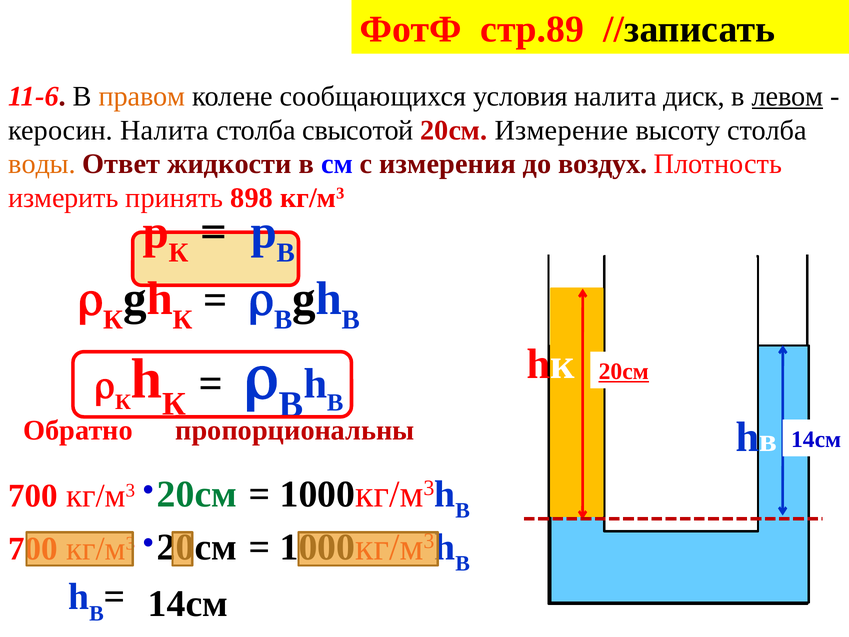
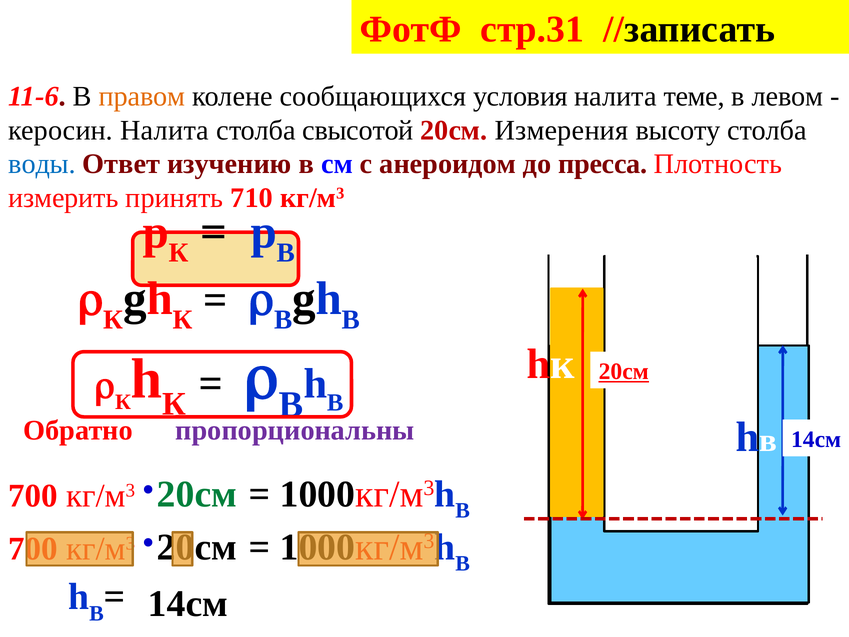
стр.89: стр.89 -> стр.31 (532, 29)
диск: диск -> теме (694, 96)
левом underline: present -> none (787, 96)
Измерение: Измерение -> Измерения (561, 130)
воды colour: orange -> blue (42, 164)
жидкости: жидкости -> изучению (229, 164)
измерения: измерения -> анероидом (448, 164)
воздух: воздух -> пресса (603, 164)
898: 898 -> 710 (252, 198)
пропорциональны colour: red -> purple (295, 430)
